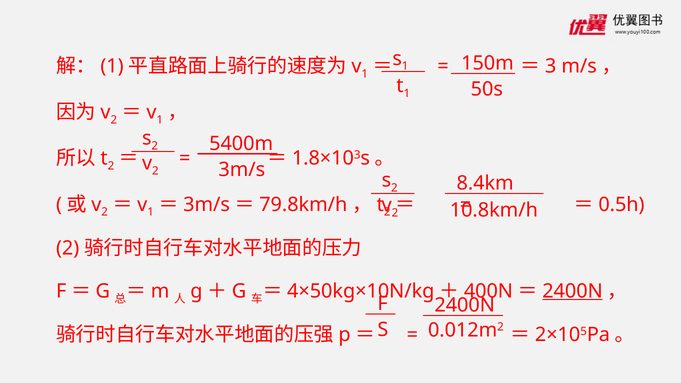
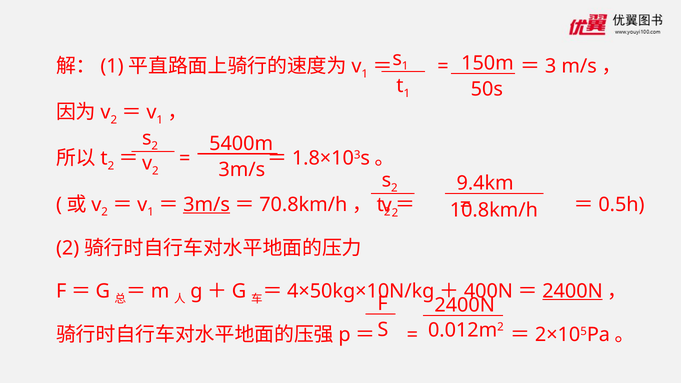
8.4km: 8.4km -> 9.4km (485, 183)
3m/s underline: none -> present (207, 204)
79.8km/h: 79.8km/h -> 70.8km/h (303, 204)
